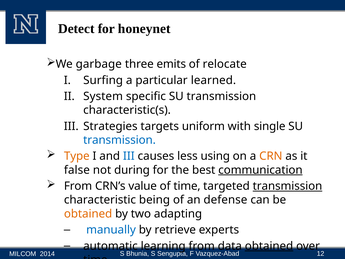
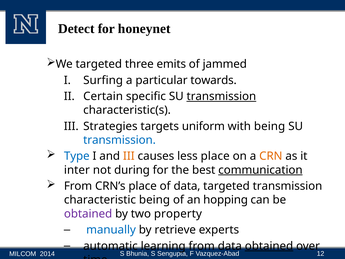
We garbage: garbage -> targeted (99, 64)
relocate: relocate -> jammed (225, 64)
learned: learned -> towards (214, 80)
System: System -> Certain (103, 96)
transmission underline: none -> present (221, 96)
with single: single -> being (270, 126)
Type colour: orange -> blue (77, 156)
III colour: blue -> orange (129, 156)
less using: using -> place (215, 156)
false: false -> inter (77, 170)
CRN’s value: value -> place (143, 186)
of time: time -> data (187, 186)
transmission underline: present -> none (287, 186)
defense: defense -> hopping (226, 200)
obtained colour: orange -> purple (88, 214)
adapting: adapting -> property (178, 214)
